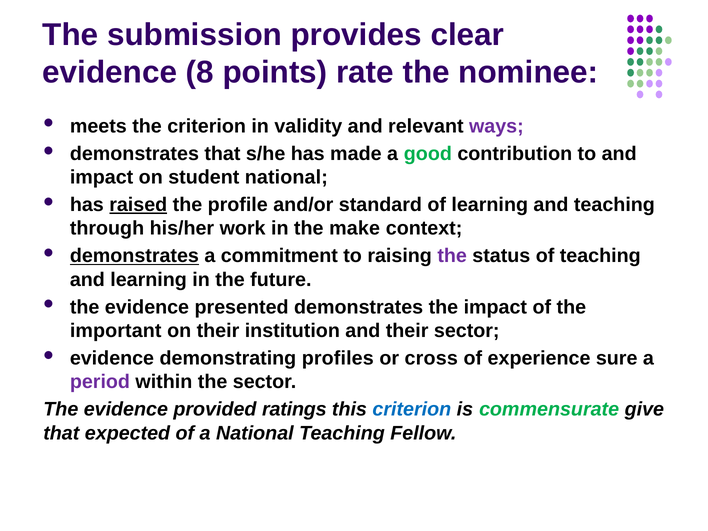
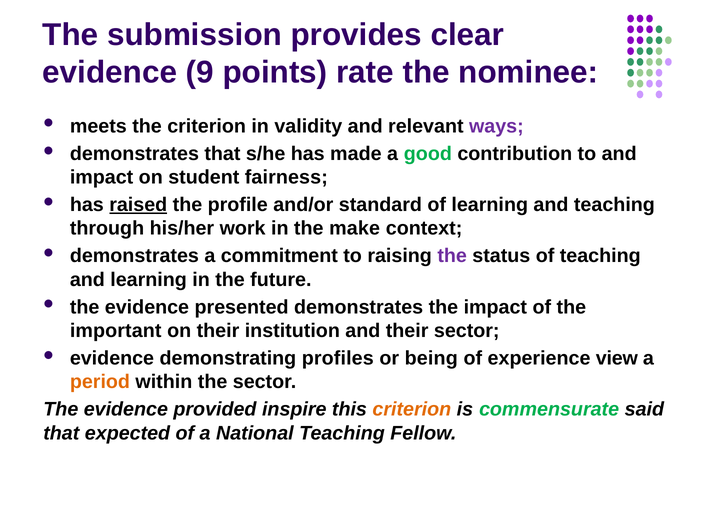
8: 8 -> 9 (200, 72)
student national: national -> fairness (286, 177)
demonstrates underline: present -> none (134, 256)
cross: cross -> being (431, 358)
sure: sure -> view (617, 358)
period colour: purple -> orange (100, 382)
ratings: ratings -> inspire (294, 409)
criterion colour: blue -> orange (412, 409)
give: give -> said (644, 409)
